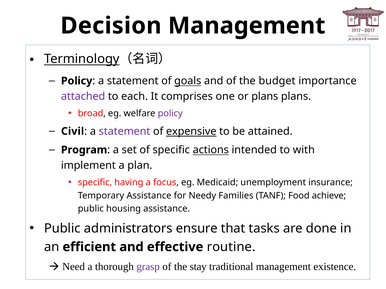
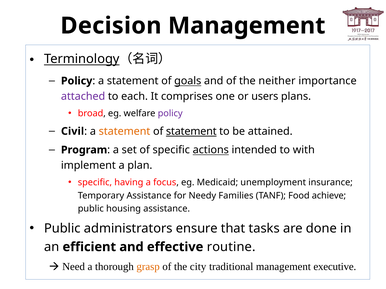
budget: budget -> neither (277, 81)
or plans: plans -> users (265, 96)
statement colour: purple -> orange (125, 131)
of expensive: expensive -> statement (191, 131)
grasp colour: purple -> orange (148, 267)
stay: stay -> city (198, 267)
existence: existence -> executive (335, 267)
